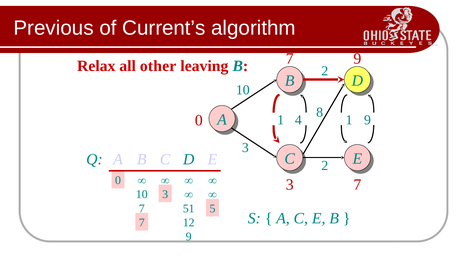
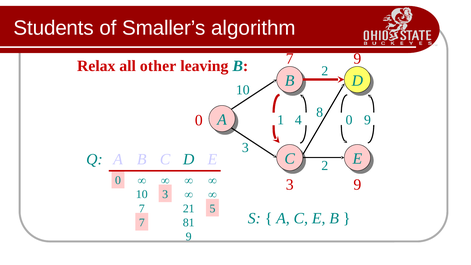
Previous: Previous -> Students (54, 28)
Current’s: Current’s -> Smaller’s (164, 28)
4 1: 1 -> 0 (349, 120)
3 7: 7 -> 9 (357, 184)
51: 51 -> 21 (189, 208)
12: 12 -> 81 (189, 222)
